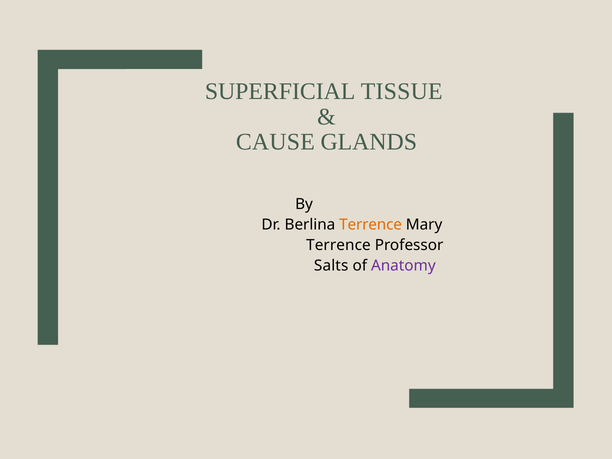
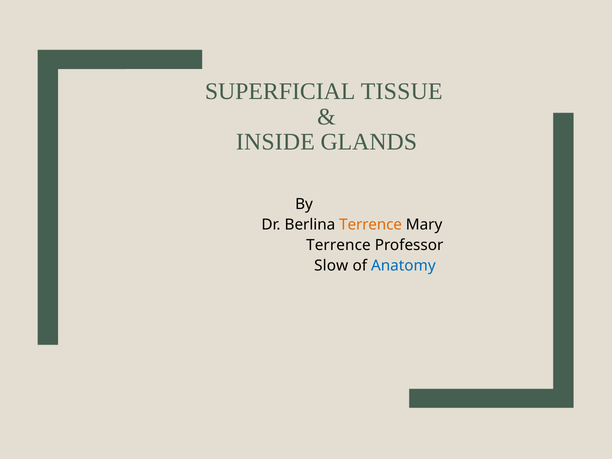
CAUSE: CAUSE -> INSIDE (275, 142)
Salts: Salts -> Slow (331, 266)
Anatomy colour: purple -> blue (403, 266)
